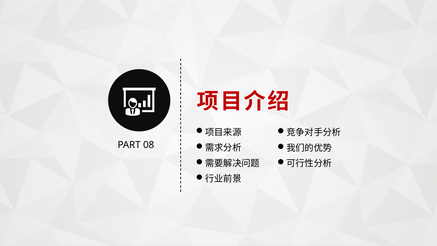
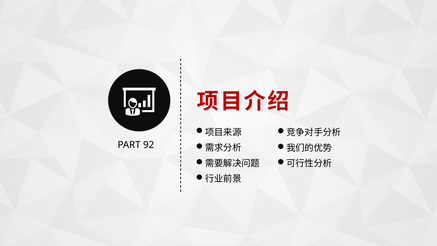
08: 08 -> 92 (149, 145)
